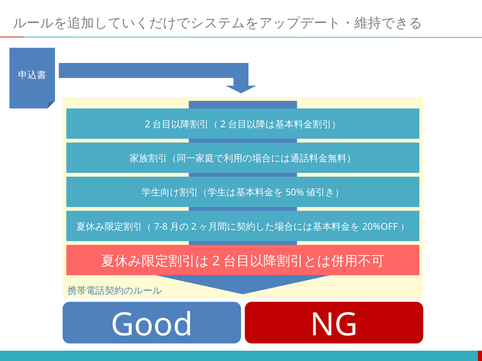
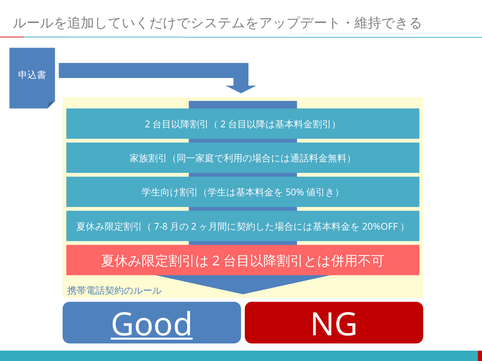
Good underline: none -> present (152, 325)
